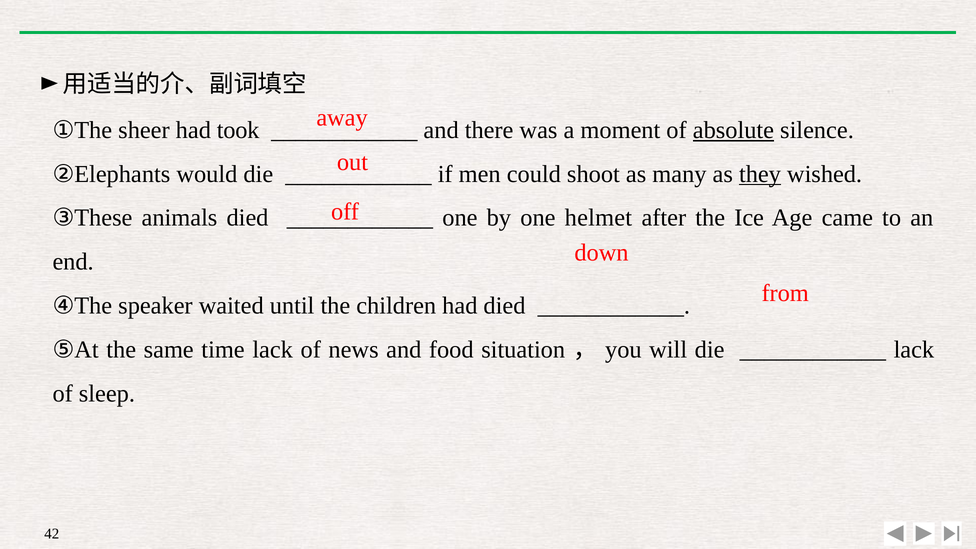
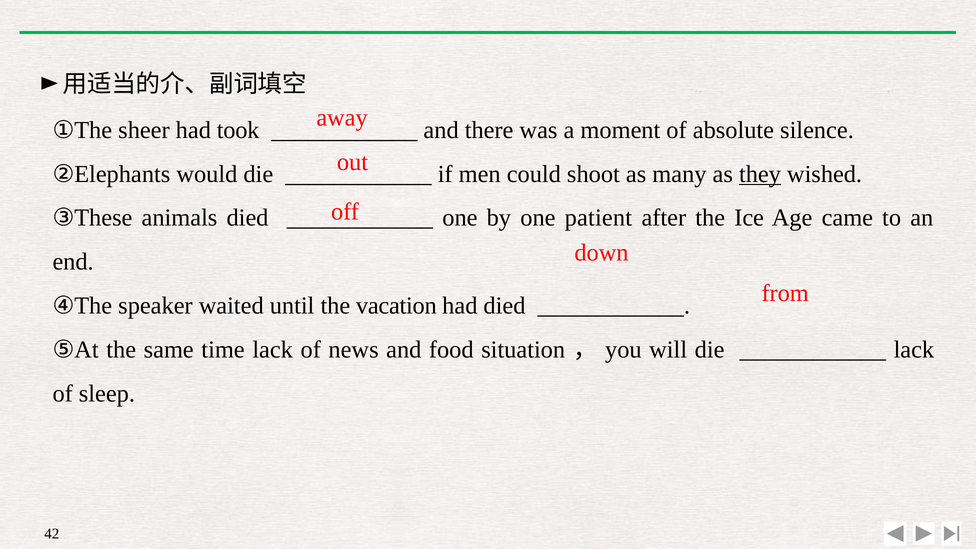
absolute underline: present -> none (733, 130)
helmet: helmet -> patient (598, 218)
children: children -> vacation (396, 306)
